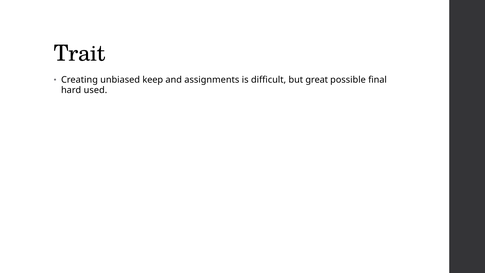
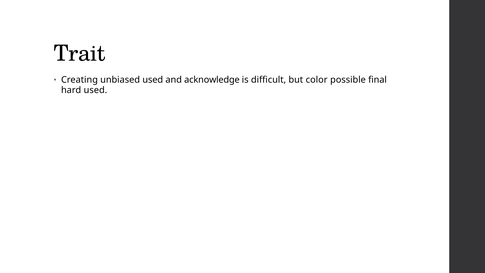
unbiased keep: keep -> used (153, 80)
assignments: assignments -> acknowledge (212, 80)
great: great -> color (317, 80)
